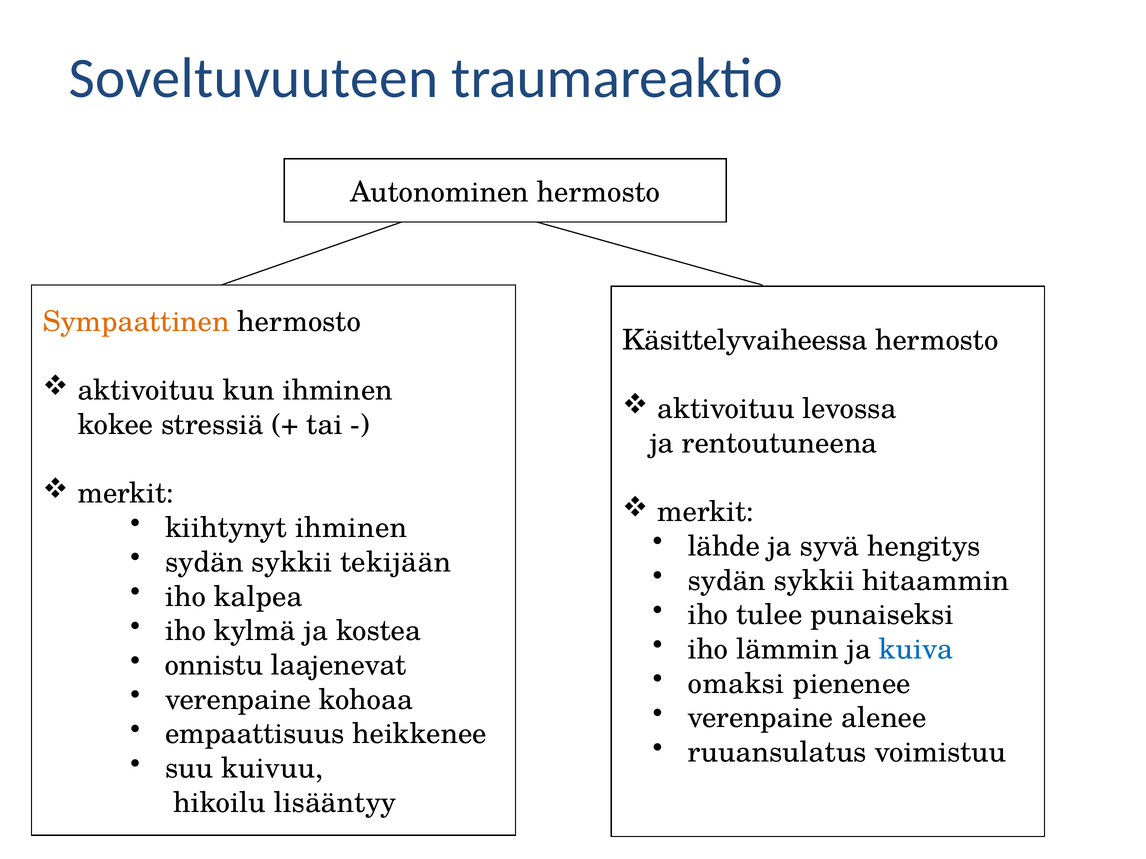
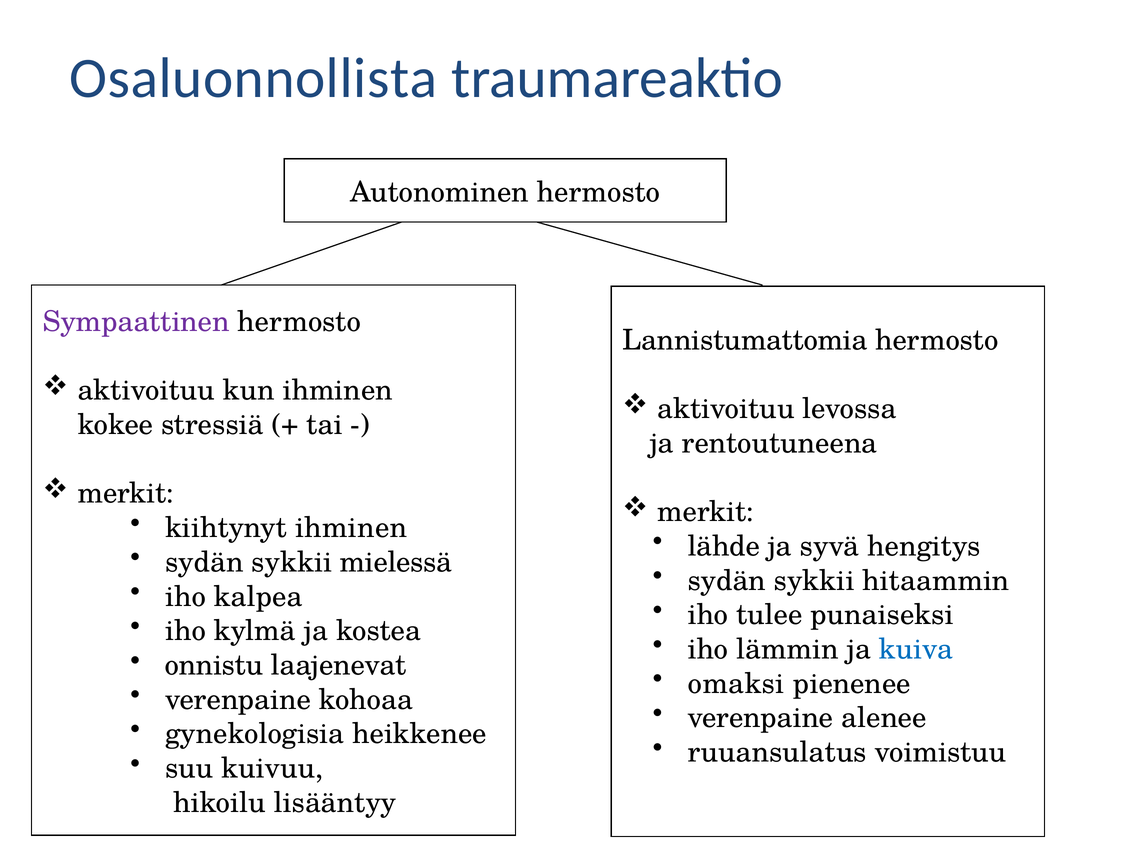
Soveltuvuuteen: Soveltuvuuteen -> Osaluonnollista (253, 78)
Sympaattinen colour: orange -> purple (136, 322)
Käsittelyvaiheessa: Käsittelyvaiheessa -> Lannistumattomia (745, 340)
tekijään: tekijään -> mielessä (396, 563)
empaattisuus: empaattisuus -> gynekologisia (255, 734)
